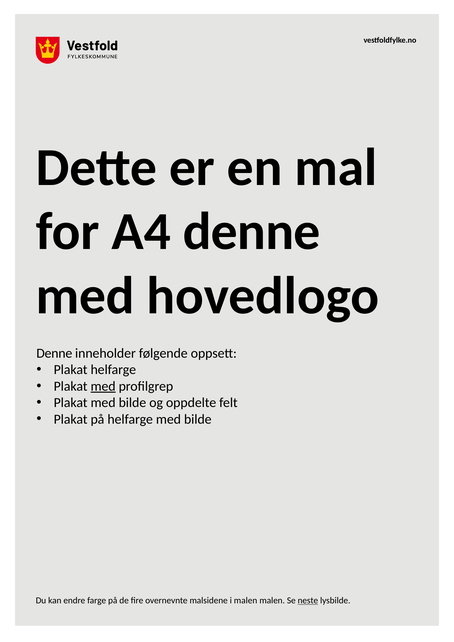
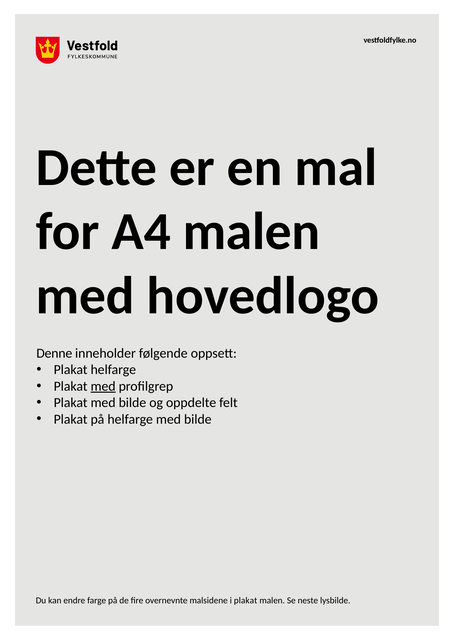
A4 denne: denne -> malen (252, 232)
i malen: malen -> plakat (246, 601)
neste underline: present -> none (308, 601)
